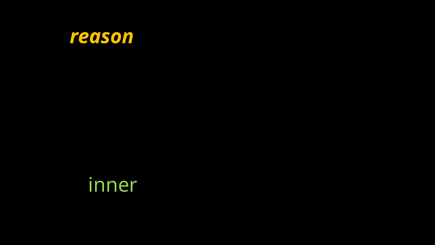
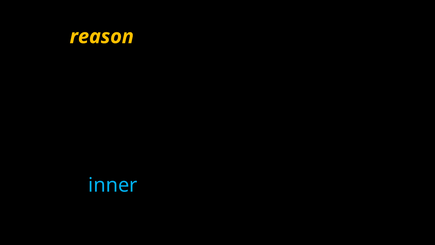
inner colour: light green -> light blue (113, 185)
